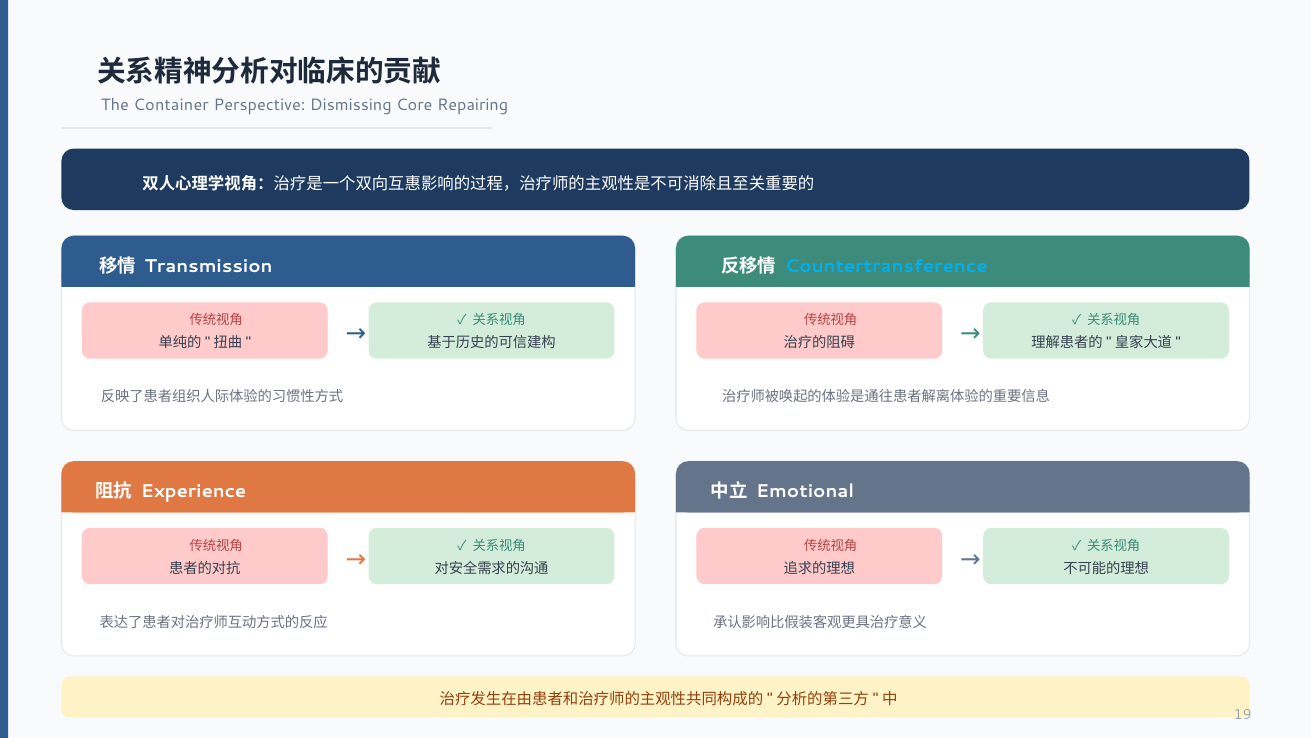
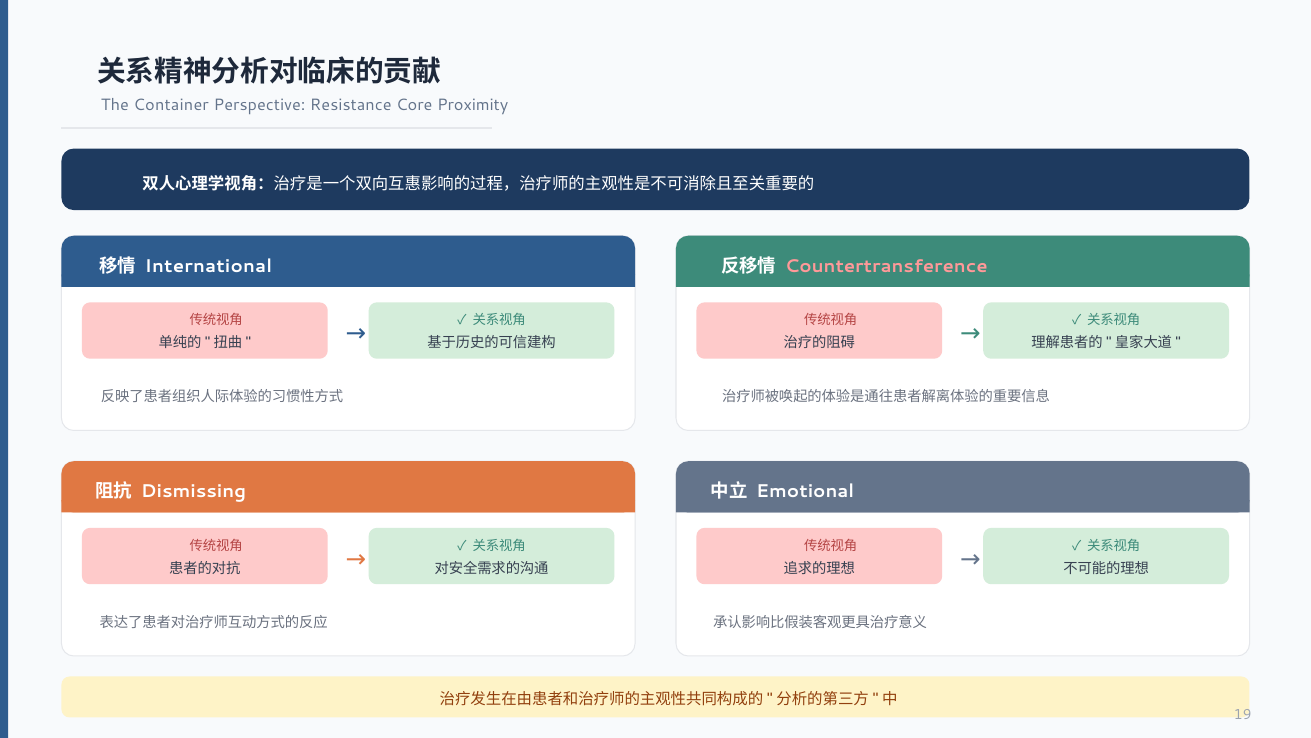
Dismissing: Dismissing -> Resistance (351, 105)
Repairing: Repairing -> Proximity (473, 105)
Transmission: Transmission -> International (208, 266)
Countertransference colour: light blue -> pink (886, 266)
Experience: Experience -> Dismissing (194, 491)
